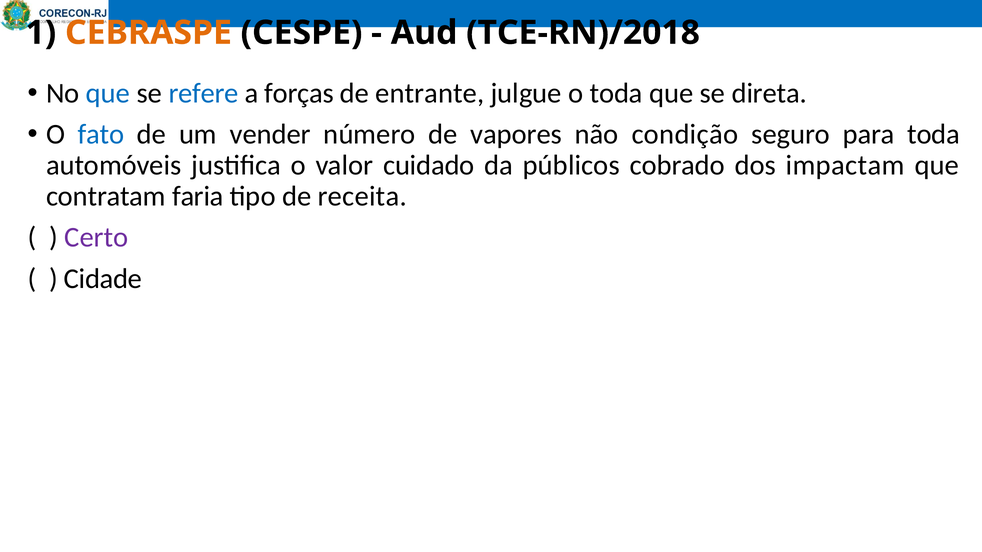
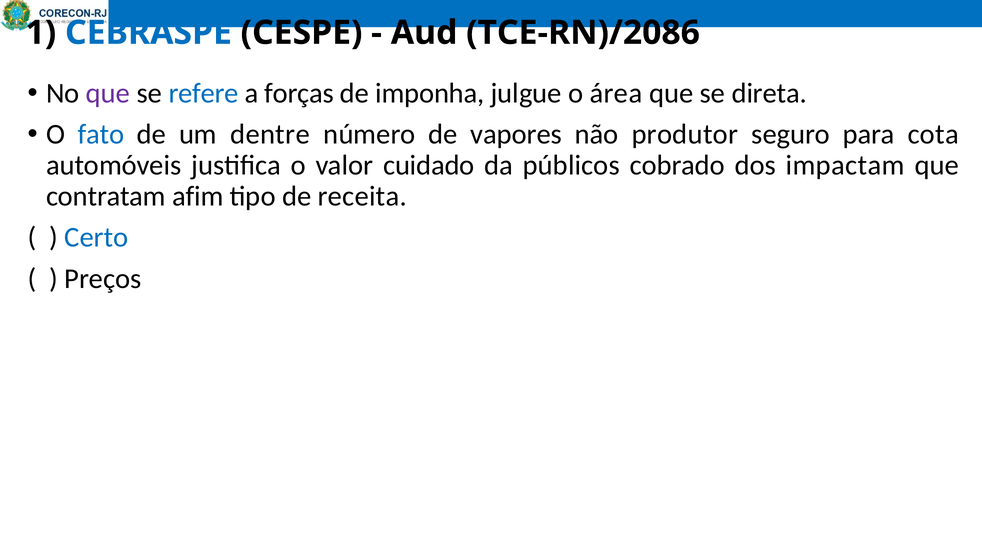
CEBRASPE colour: orange -> blue (148, 33)
TCE-RN)/2018: TCE-RN)/2018 -> TCE-RN)/2086 (583, 33)
que colour: blue -> purple (108, 93)
entrante: entrante -> imponha (430, 93)
o toda: toda -> área (616, 93)
vender: vender -> dentre (270, 135)
condição: condição -> produtor (685, 135)
para toda: toda -> cota (933, 135)
faria: faria -> afim (198, 197)
Certo colour: purple -> blue (96, 238)
Cidade: Cidade -> Preços (103, 279)
